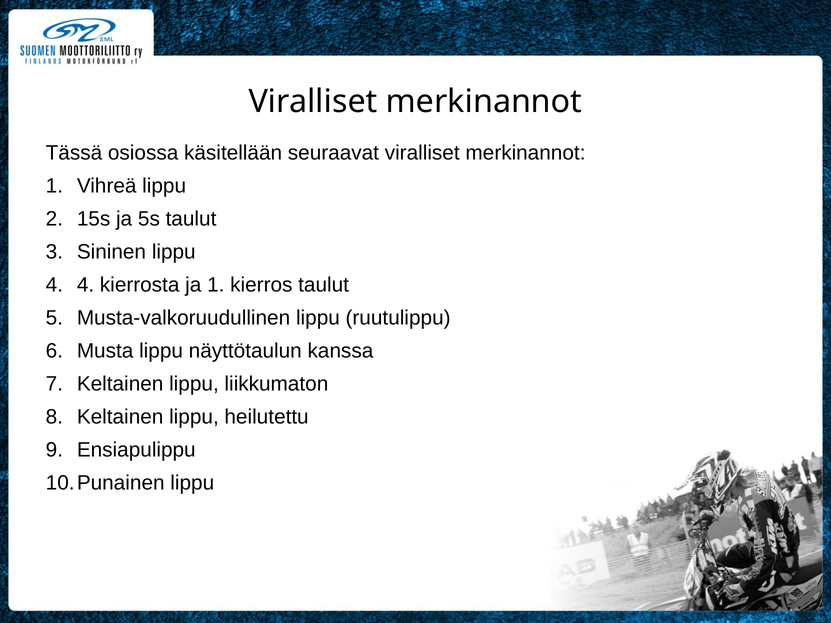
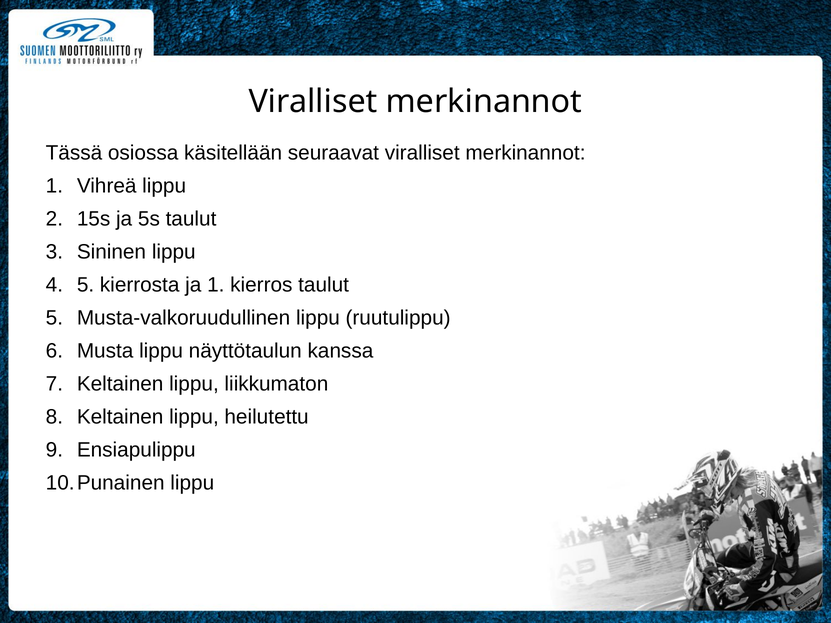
4: 4 -> 5 (86, 285)
